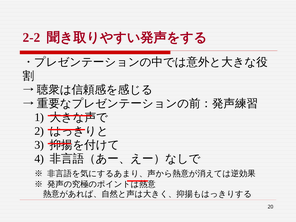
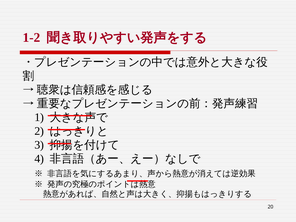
2-2: 2-2 -> 1-2 (31, 37)
